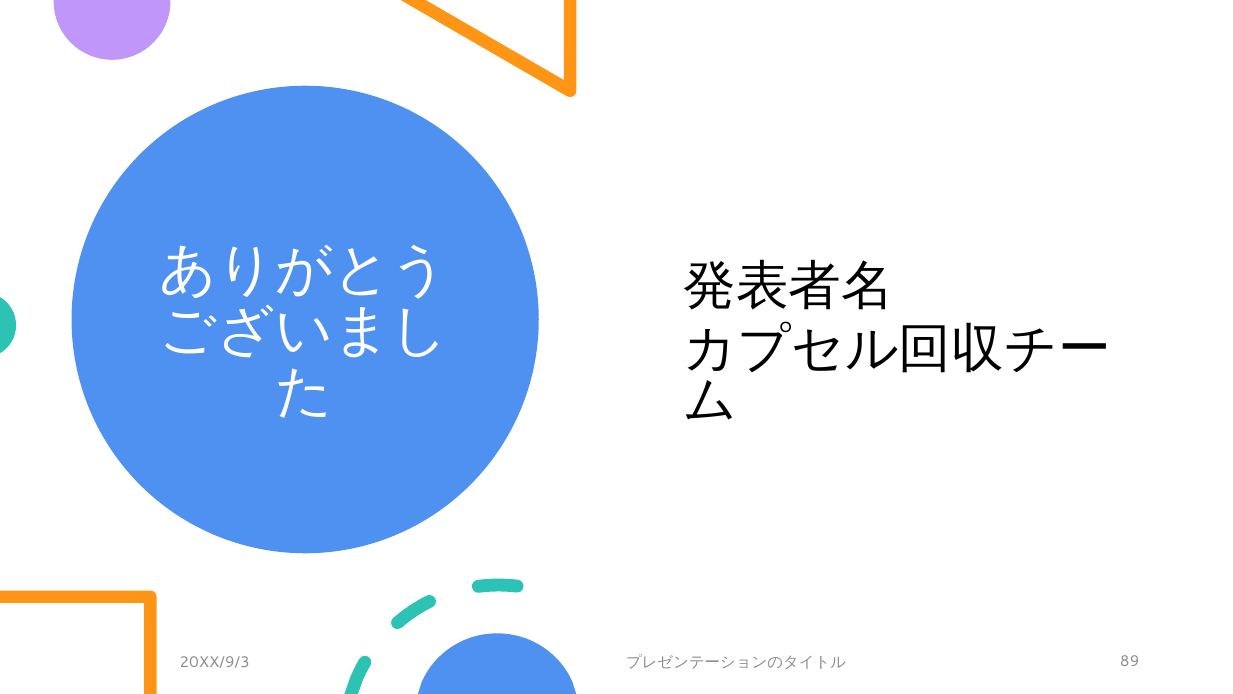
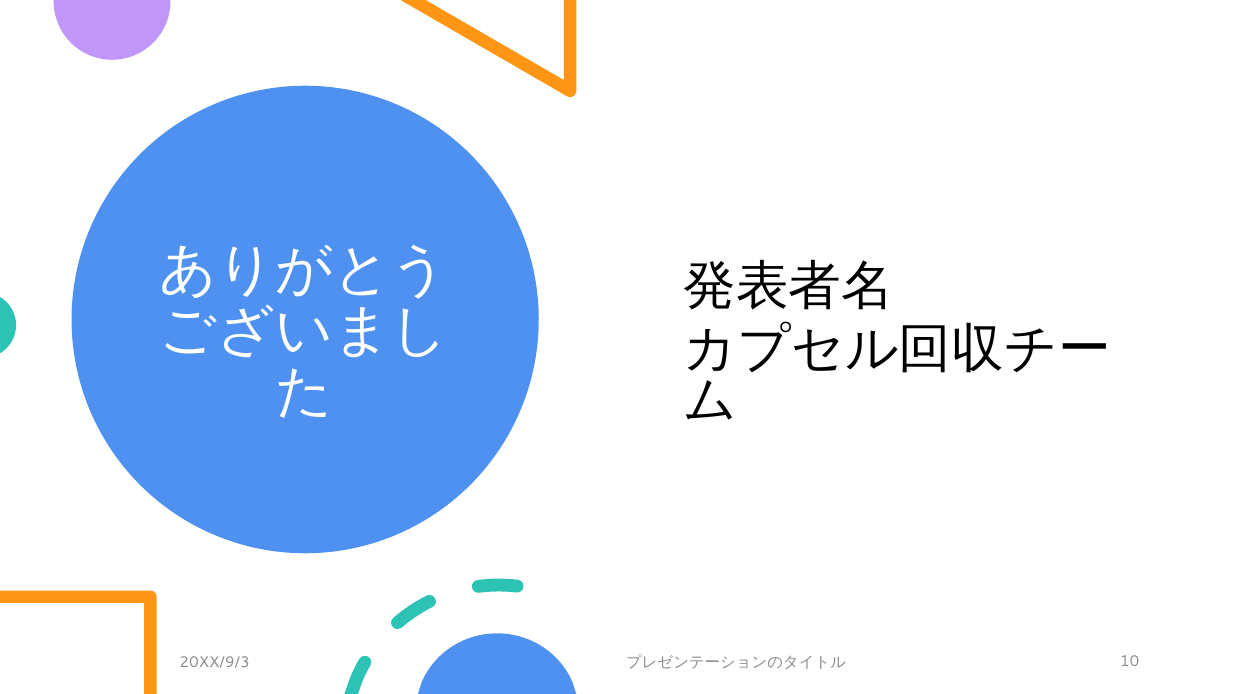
89: 89 -> 10 (1130, 661)
